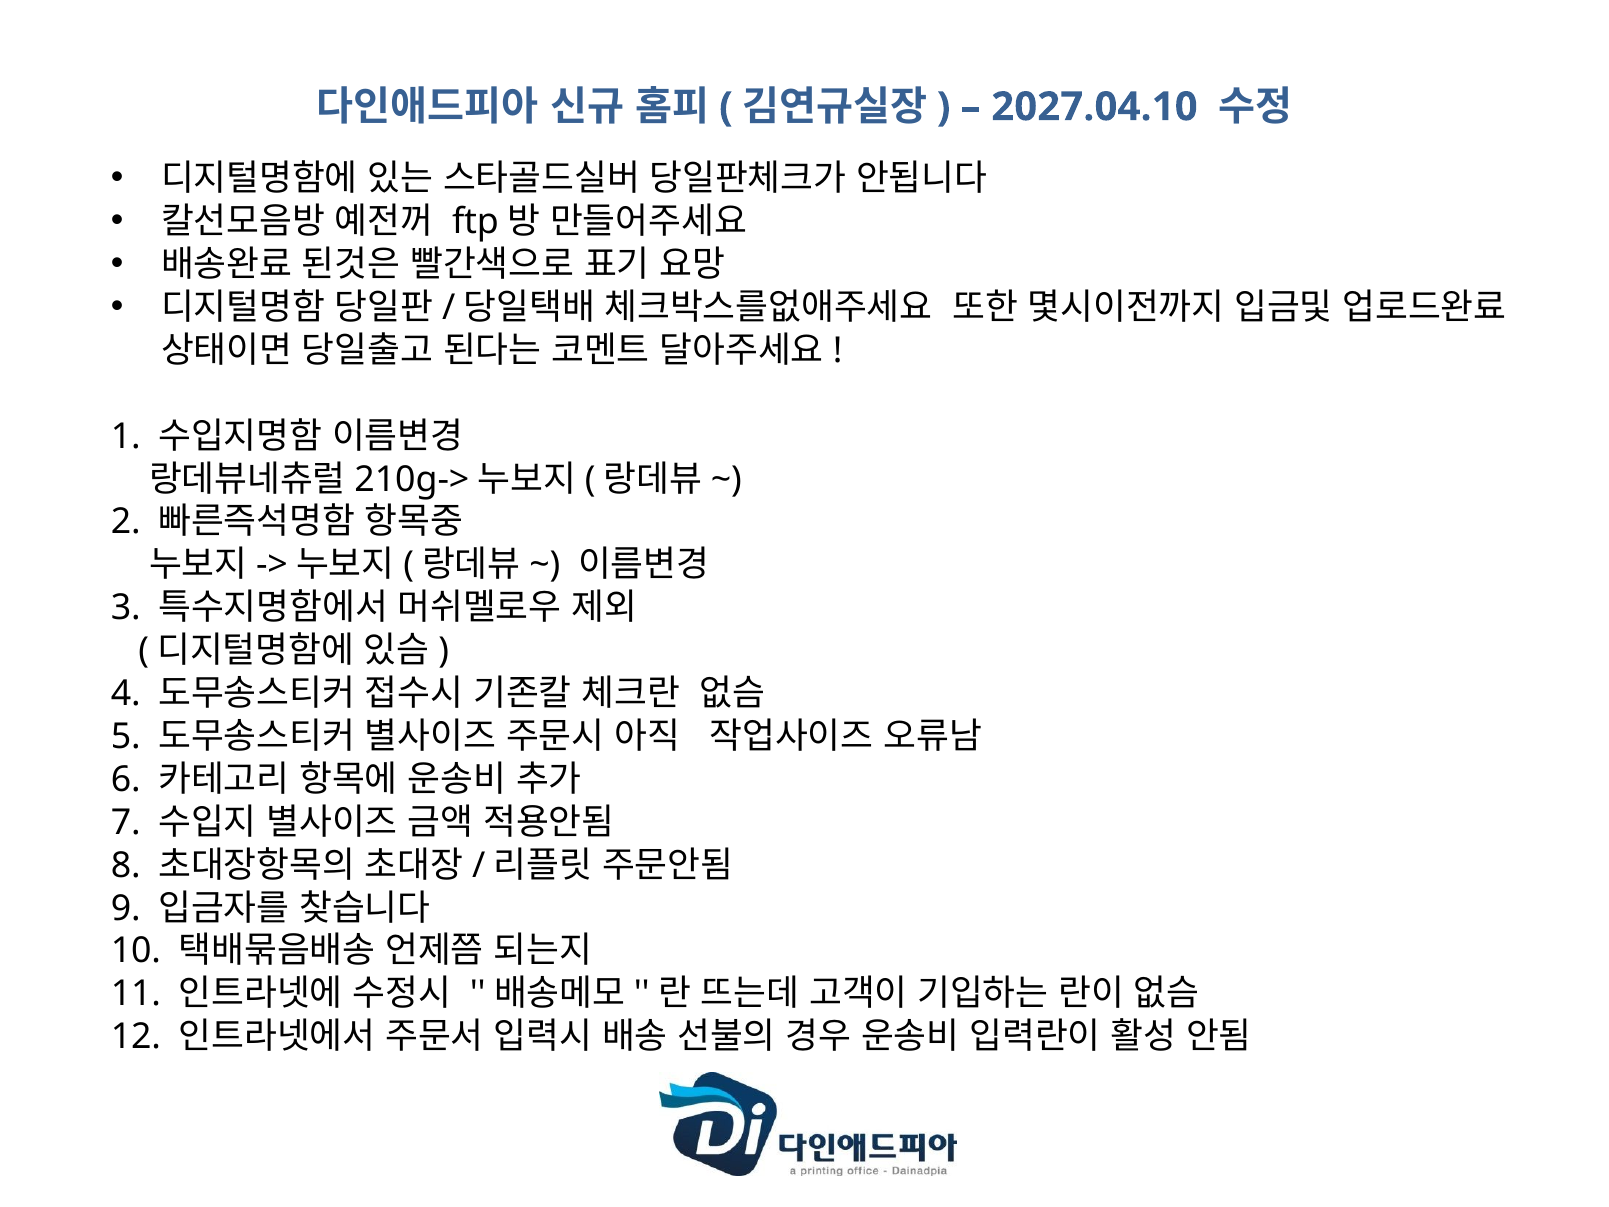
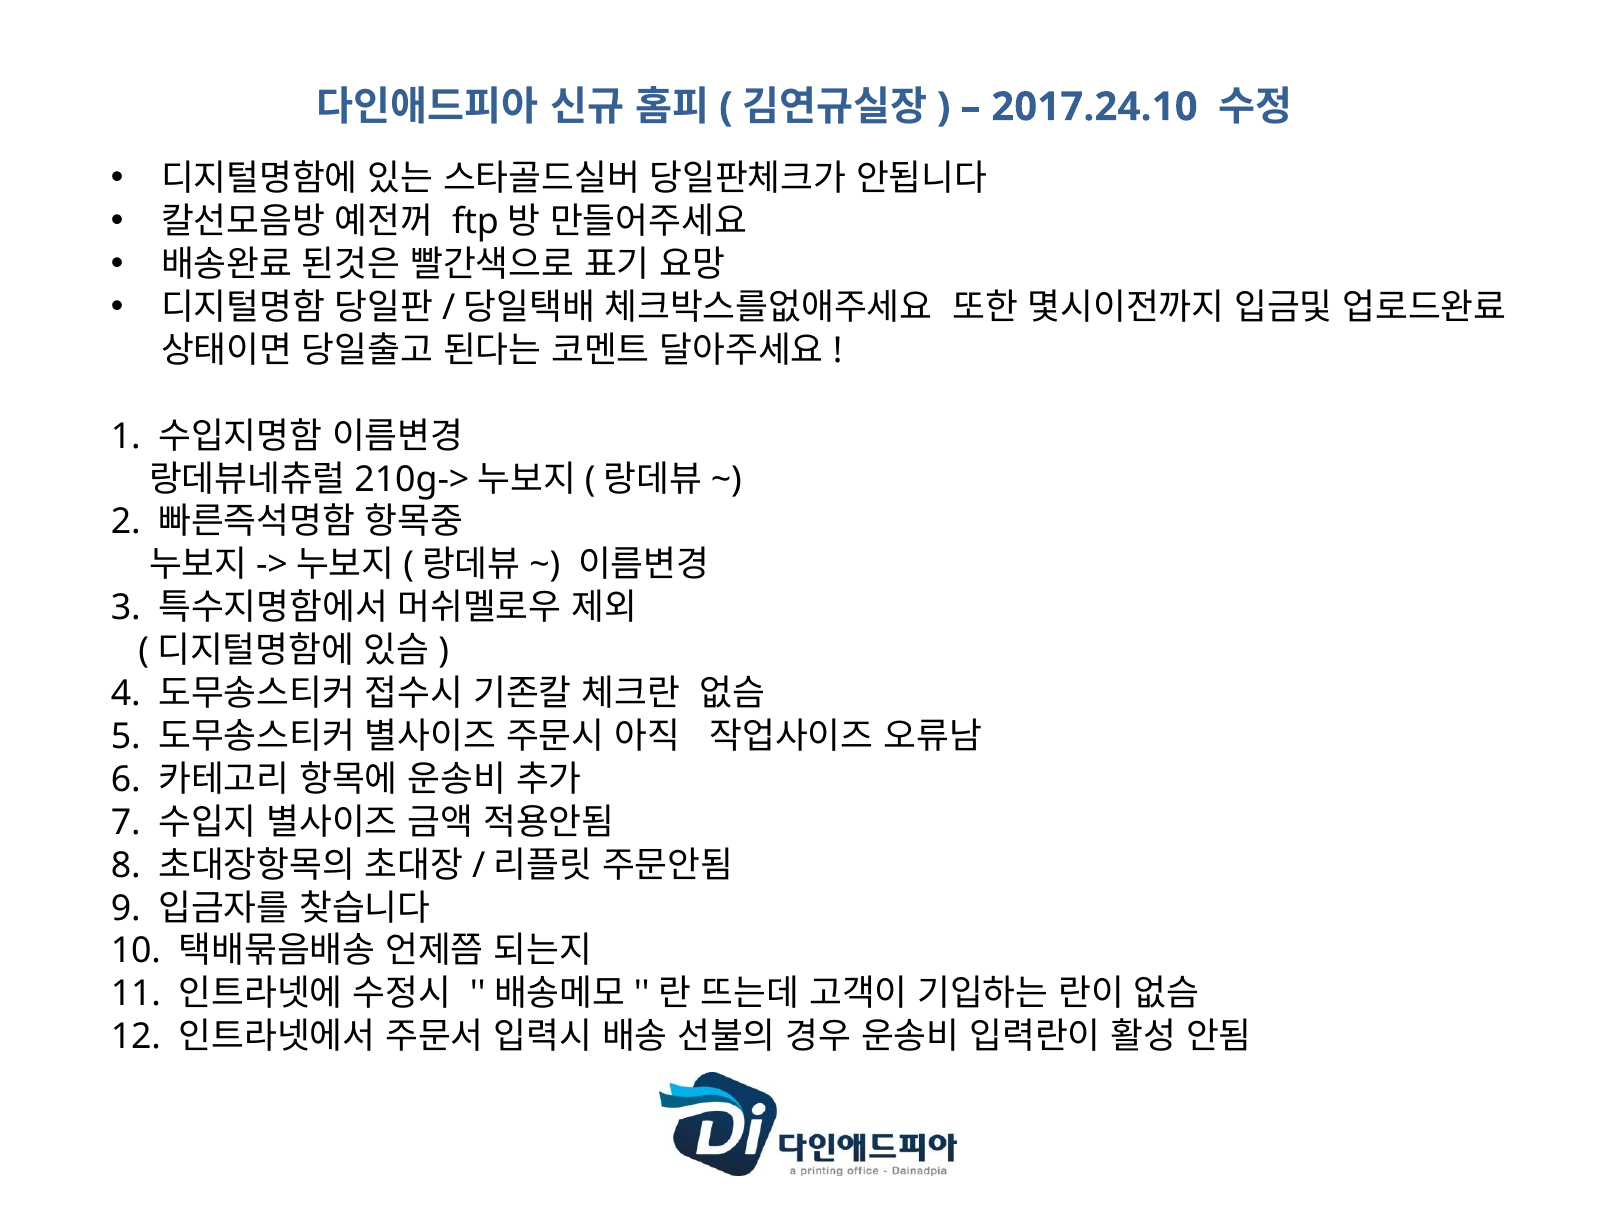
2027.04.10: 2027.04.10 -> 2017.24.10 (1094, 107)
